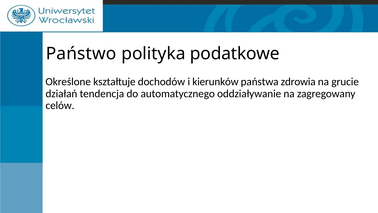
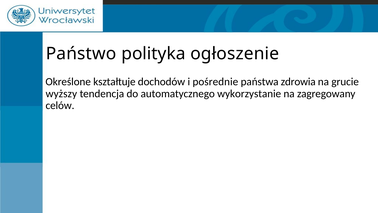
podatkowe: podatkowe -> ogłoszenie (235, 54)
kierunków: kierunków -> pośrednie (215, 82)
działań: działań -> wyższy (61, 93)
oddziaływanie: oddziaływanie -> wykorzystanie (249, 93)
